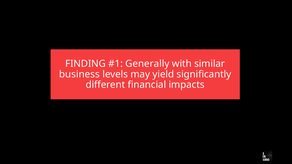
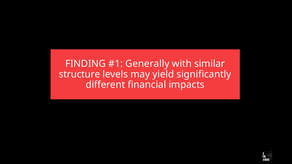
business: business -> structure (80, 74)
